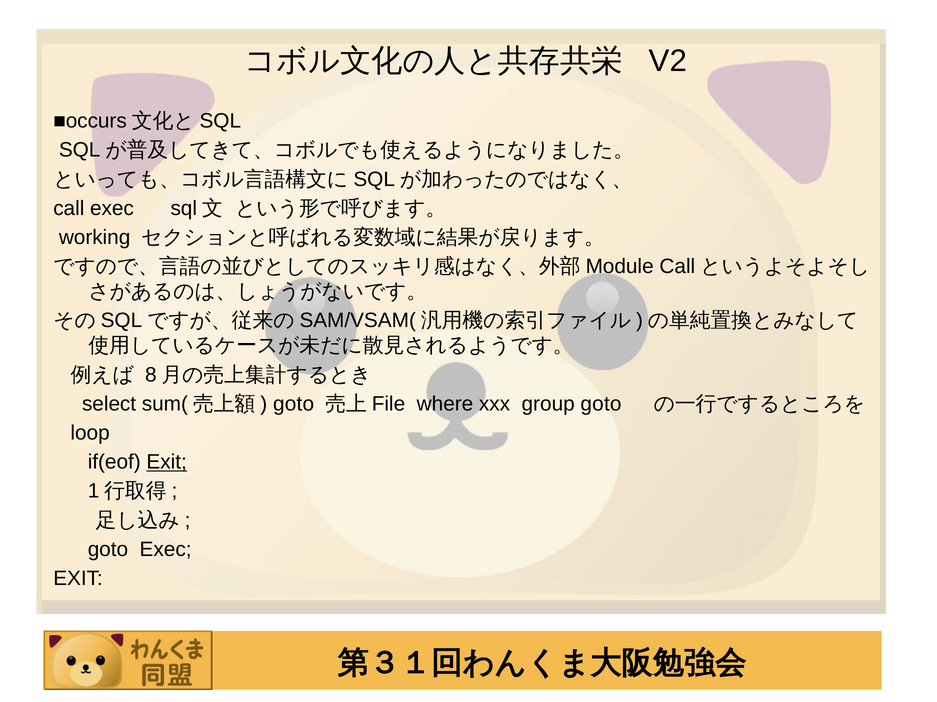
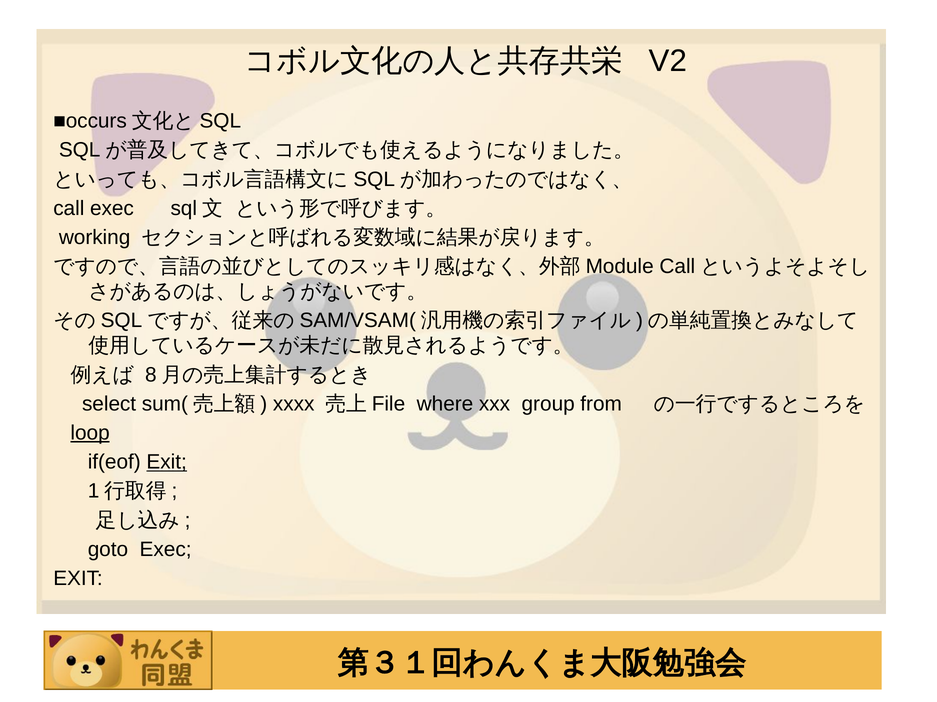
goto: goto -> xxxx (294, 404)
group goto: goto -> from (601, 404)
loop underline: none -> present (90, 433)
